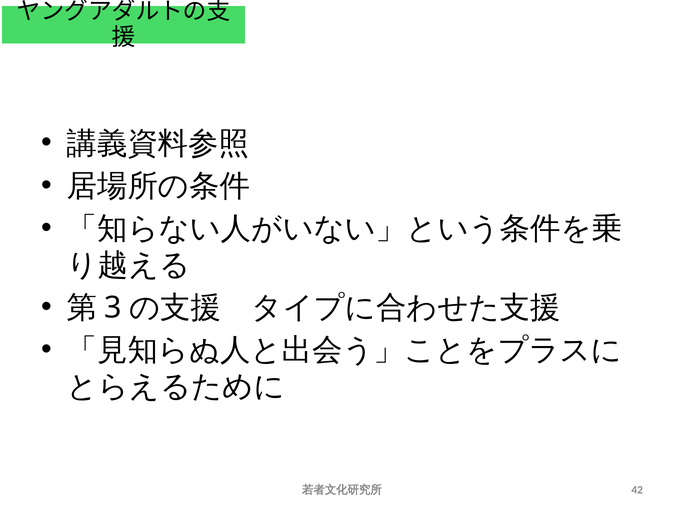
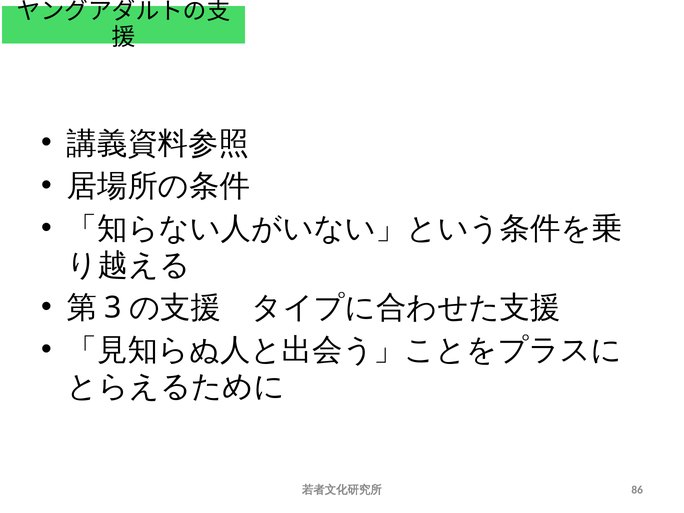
42: 42 -> 86 (637, 490)
